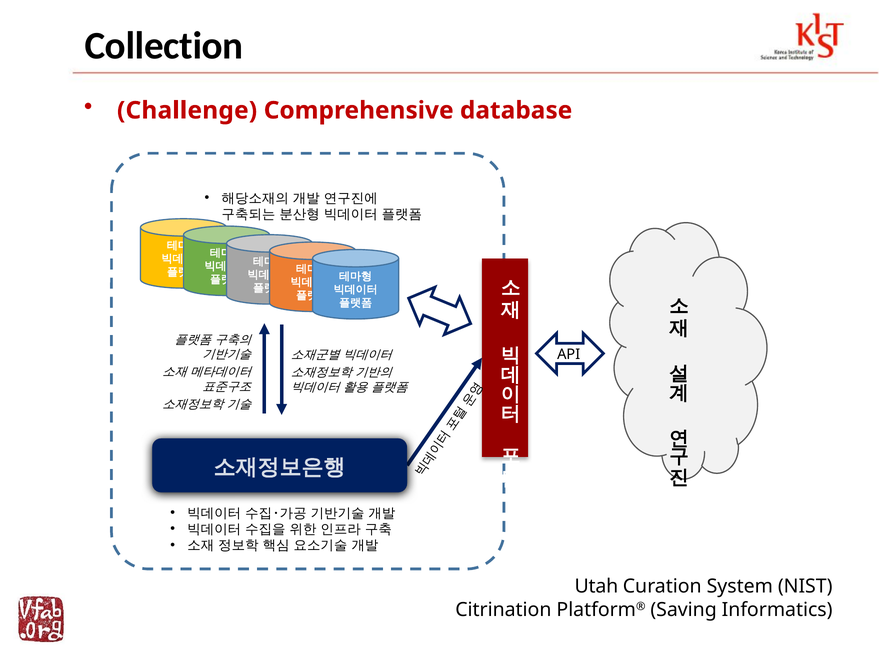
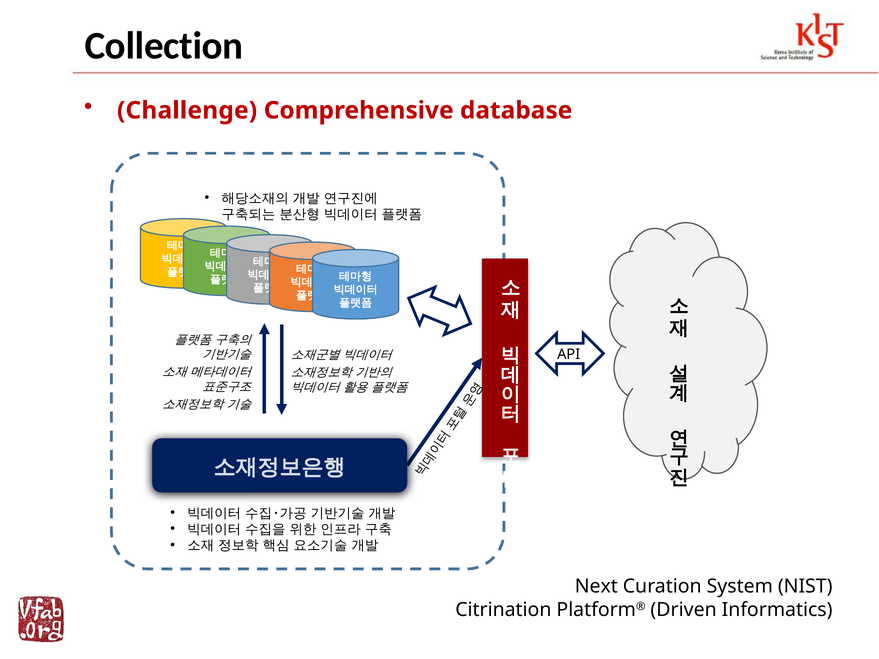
Utah: Utah -> Next (596, 587)
Saving: Saving -> Driven (684, 610)
